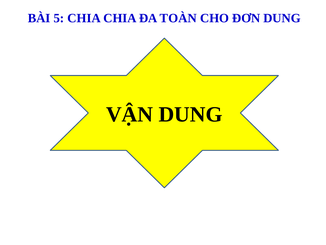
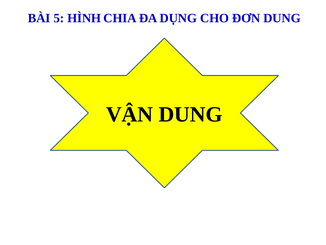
5 CHIA: CHIA -> HÌNH (84, 18)
TOÀN: TOÀN -> DỤNG (178, 18)
